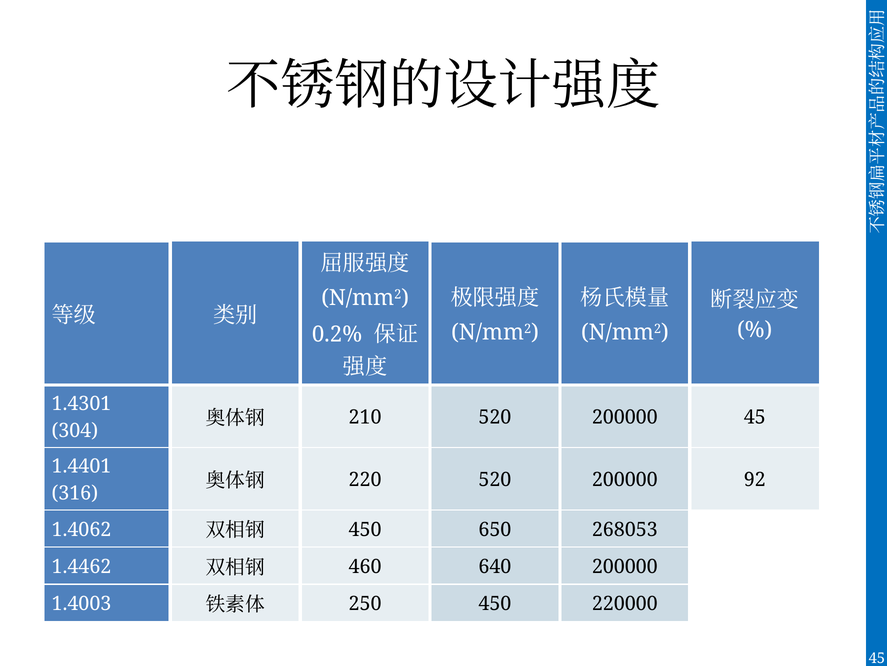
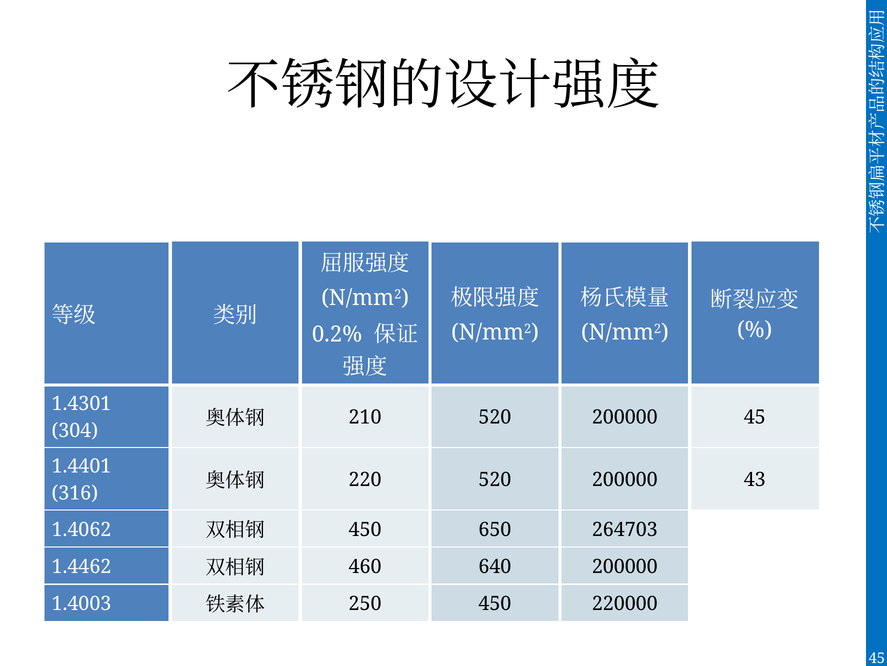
92: 92 -> 43 (755, 479)
268053: 268053 -> 264703 (625, 529)
